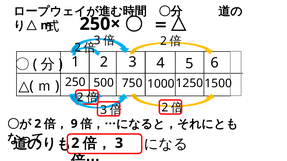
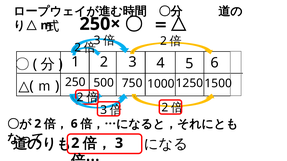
9: 9 -> 6 (74, 124)
